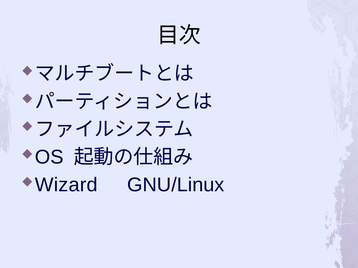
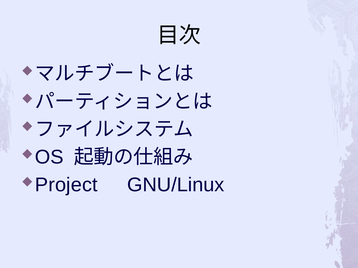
Wizard: Wizard -> Project (66, 185)
